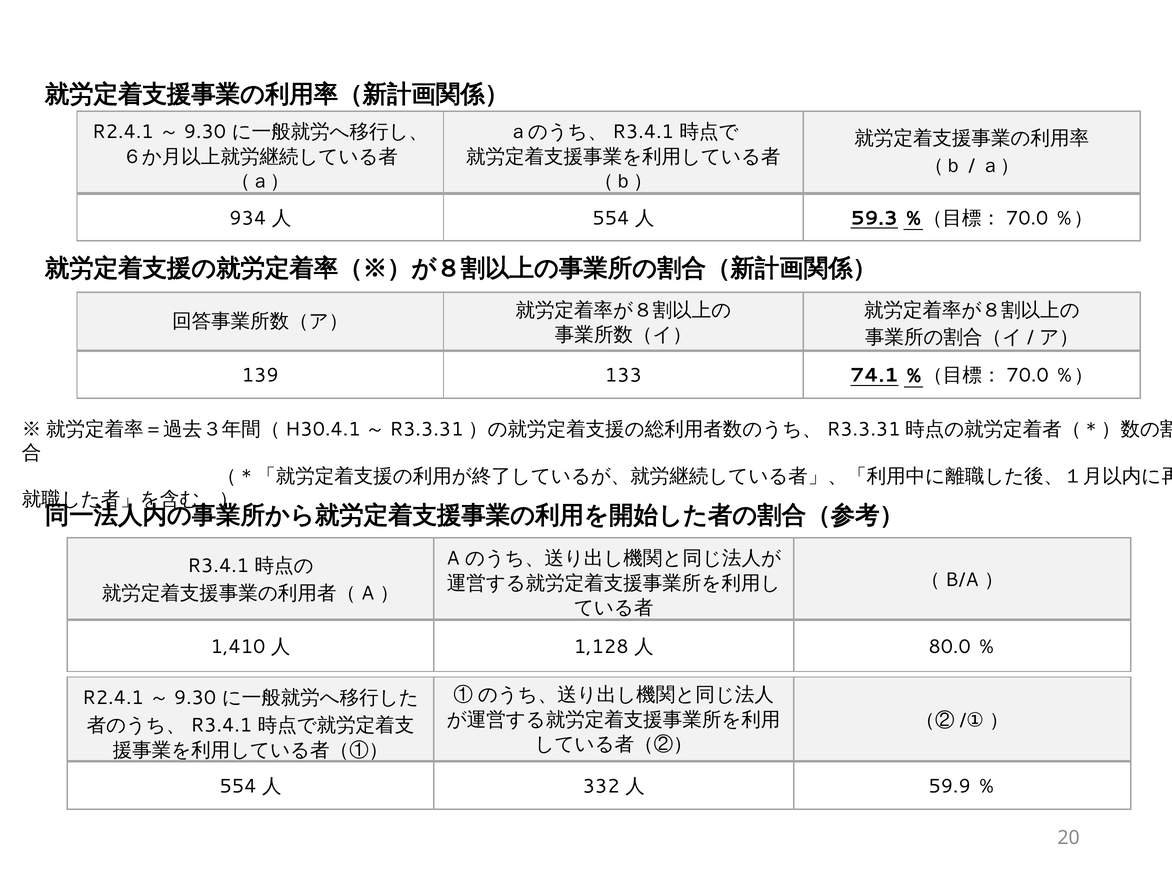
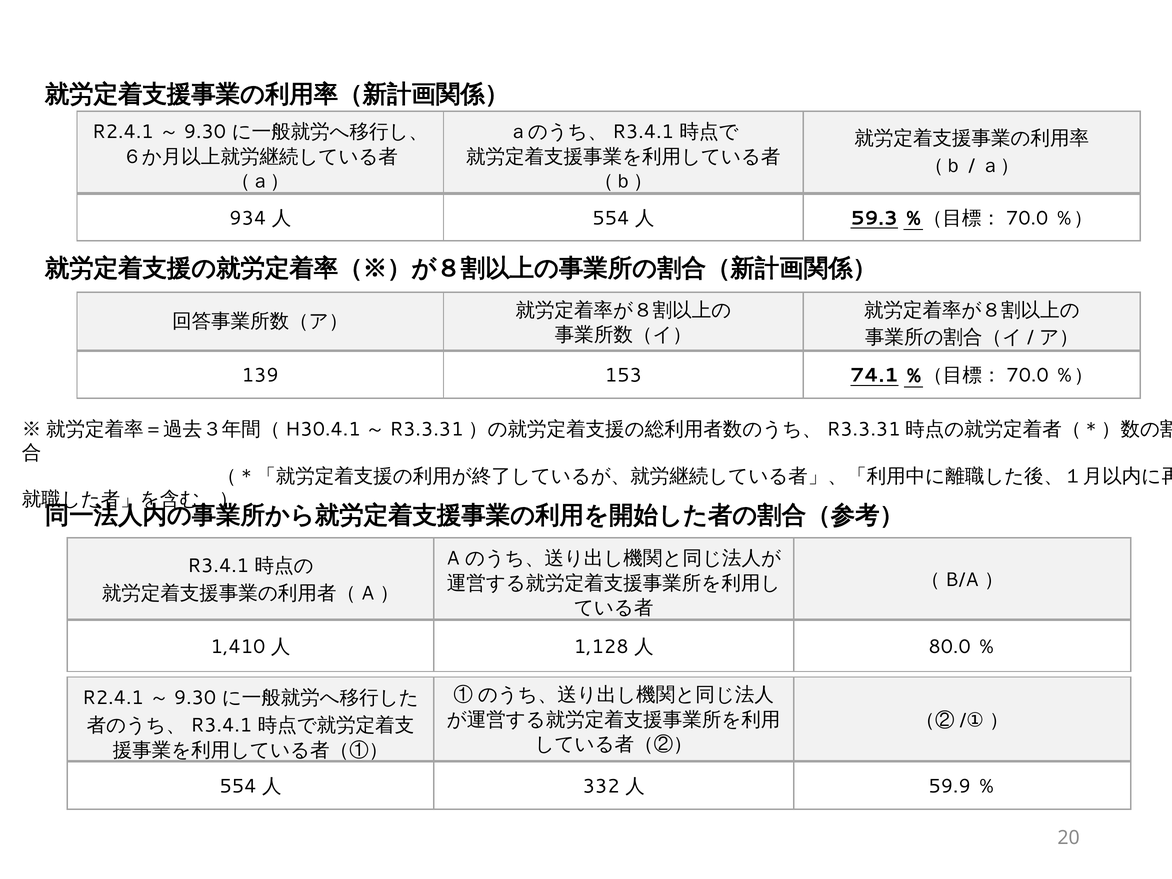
133: 133 -> 153 (623, 376)
